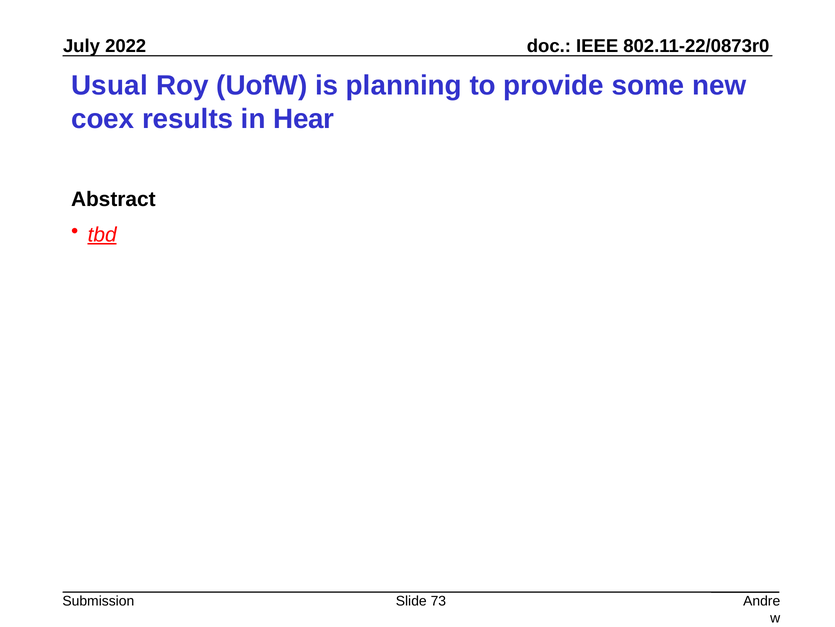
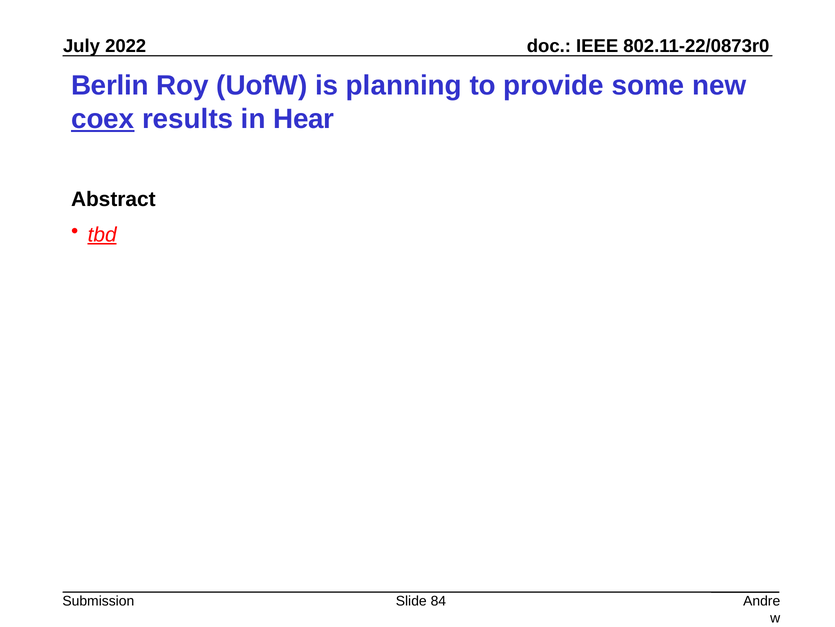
Usual: Usual -> Berlin (110, 85)
coex underline: none -> present (103, 119)
73: 73 -> 84 (438, 601)
